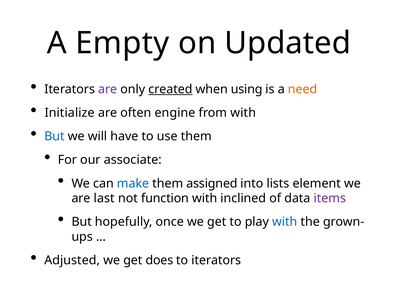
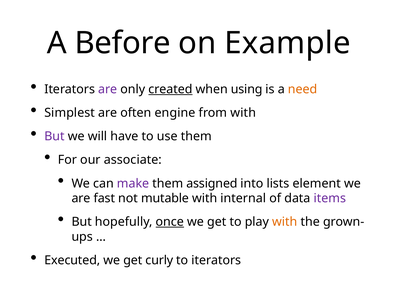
Empty: Empty -> Before (123, 43)
Updated: Updated -> Example (288, 43)
Initialize: Initialize -> Simplest (70, 113)
But colour: blue -> purple (54, 136)
make colour: blue -> purple (133, 183)
last: last -> fast (104, 198)
function: function -> mutable (165, 198)
inclined: inclined -> internal (243, 198)
once underline: none -> present (170, 222)
with colour: blue -> orange (285, 222)
Adjusted: Adjusted -> Executed (72, 260)
does: does -> curly (159, 260)
